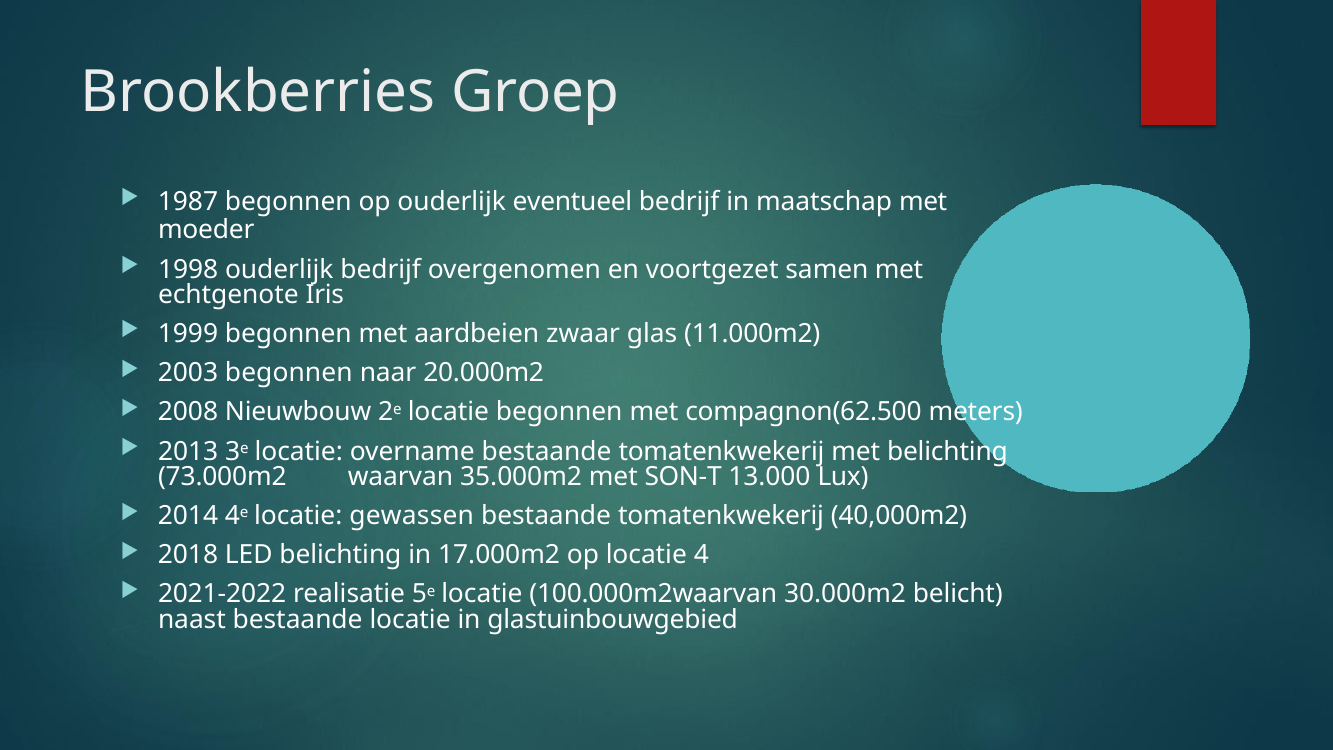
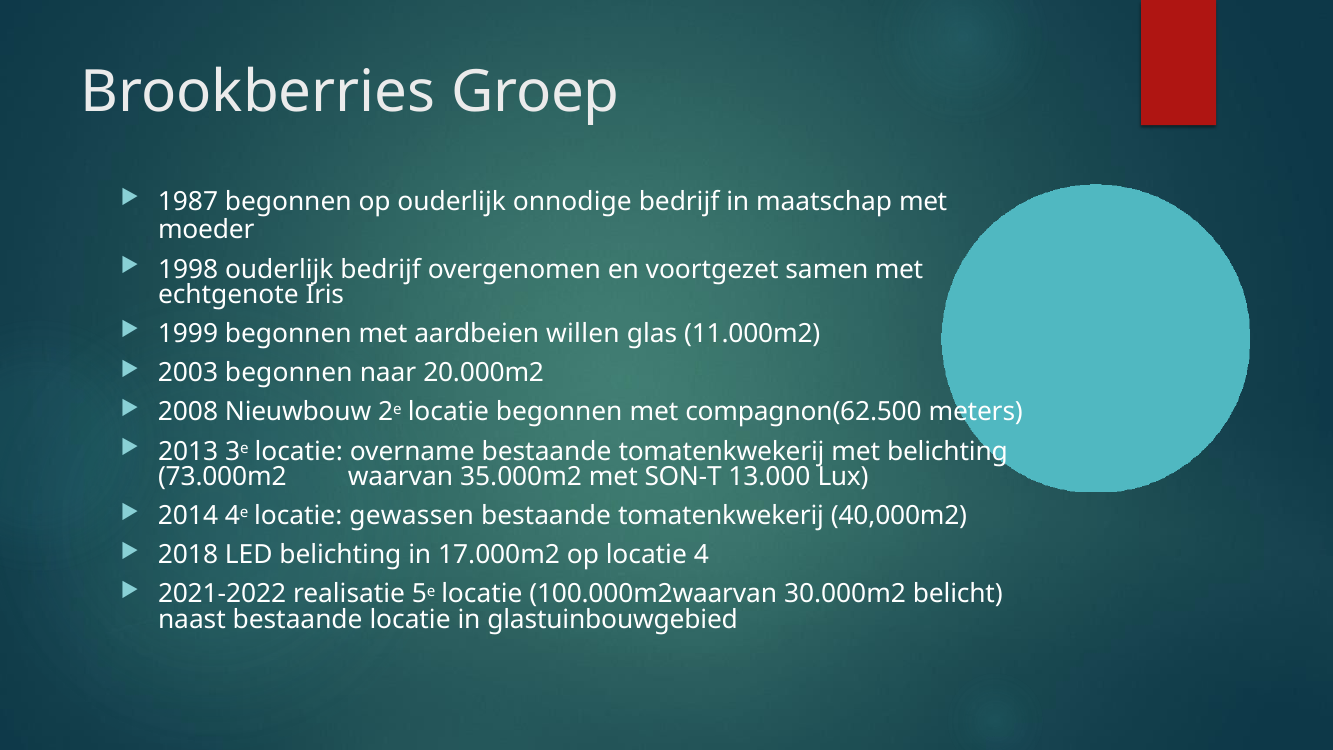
eventueel: eventueel -> onnodige (572, 201)
zwaar: zwaar -> willen (583, 334)
